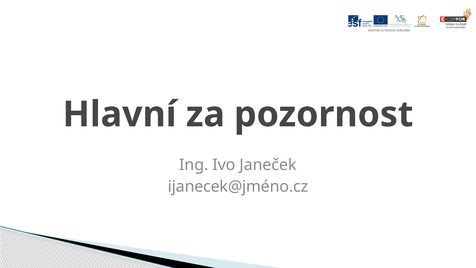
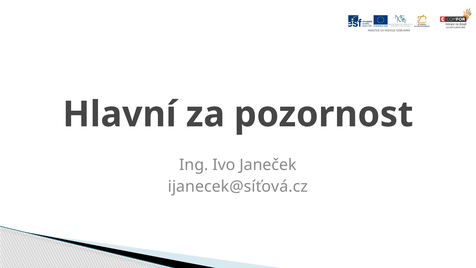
ijanecek@jméno.cz: ijanecek@jméno.cz -> ijanecek@síťová.cz (238, 186)
